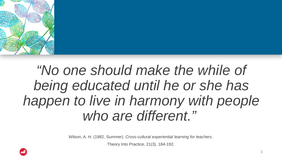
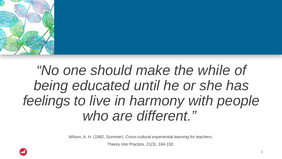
happen: happen -> feelings (47, 101)
